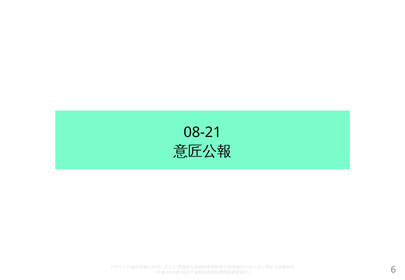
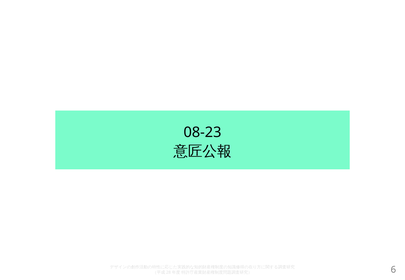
08-21: 08-21 -> 08-23 (202, 132)
